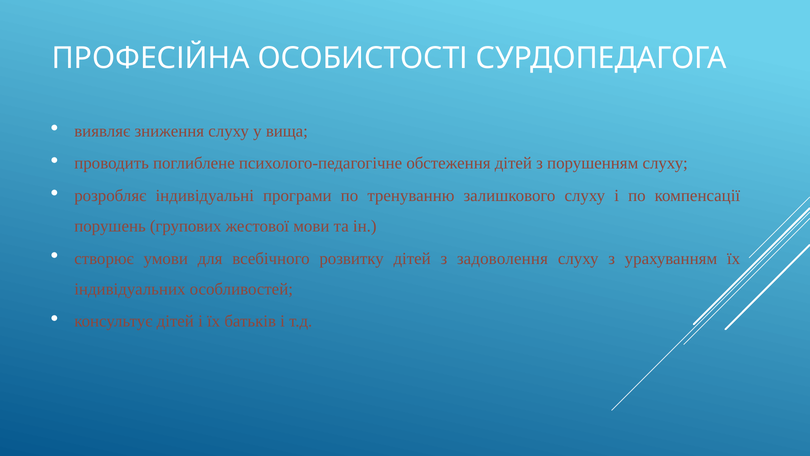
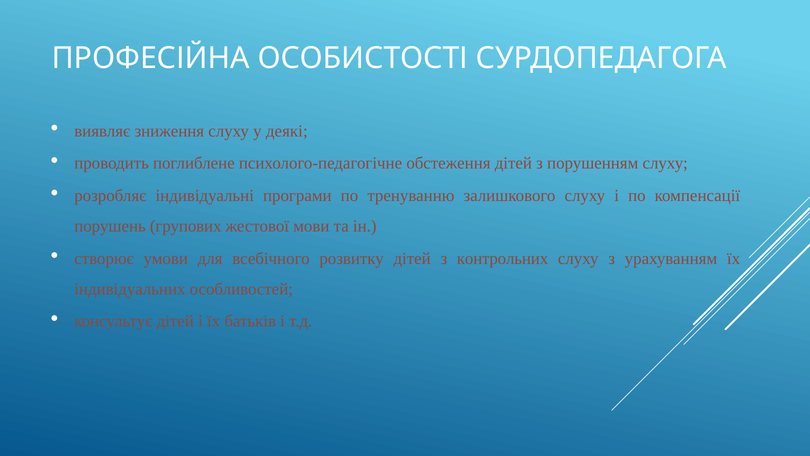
вища: вища -> деякі (287, 131)
задоволення: задоволення -> контрольних (503, 258)
